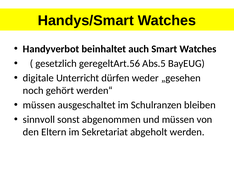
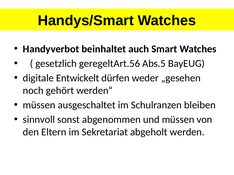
Unterricht: Unterricht -> Entwickelt (78, 78)
